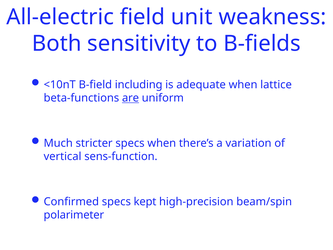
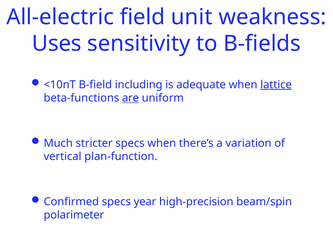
Both: Both -> Uses (57, 44)
lattice underline: none -> present (276, 85)
sens-function: sens-function -> plan-function (121, 156)
kept: kept -> year (145, 201)
